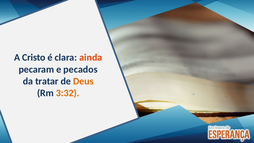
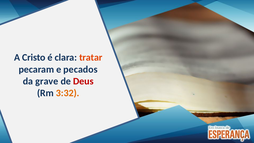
ainda: ainda -> tratar (91, 57)
tratar: tratar -> grave (47, 81)
Deus colour: orange -> red (83, 81)
